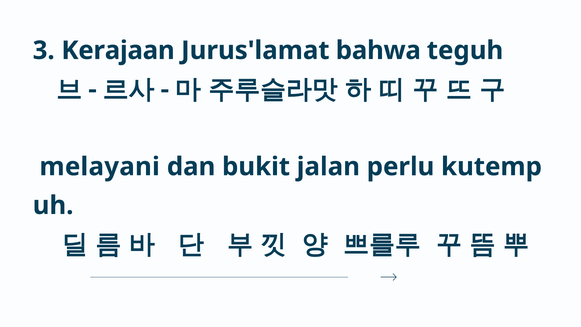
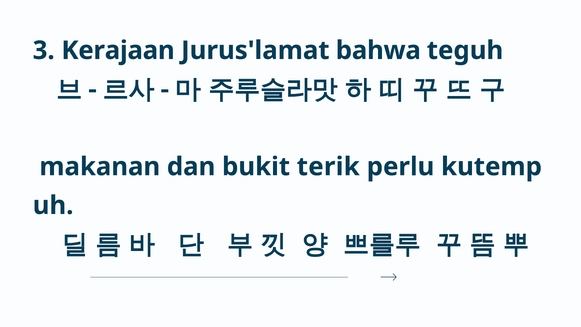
melayani: melayani -> makanan (100, 167)
jalan: jalan -> terik (328, 167)
